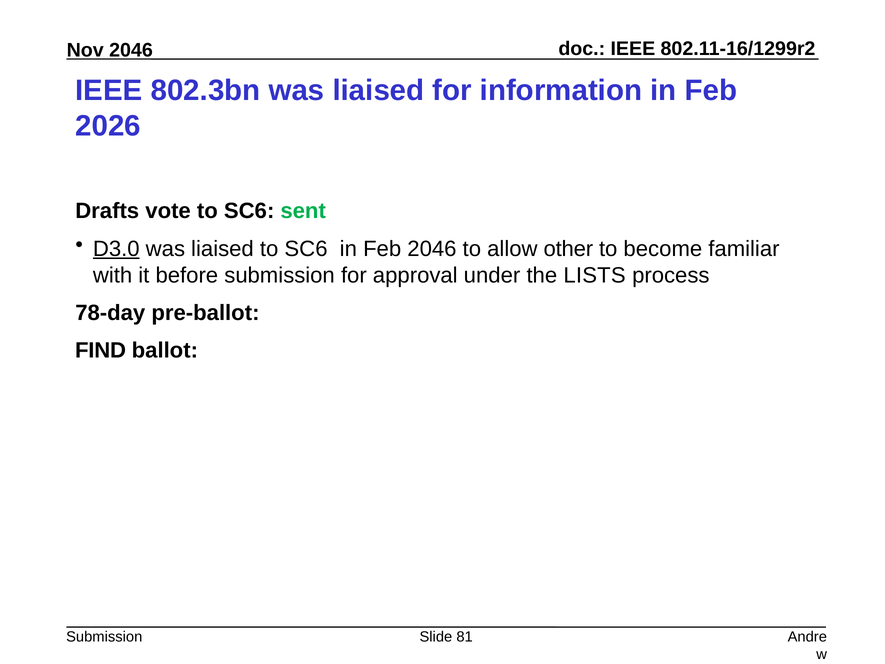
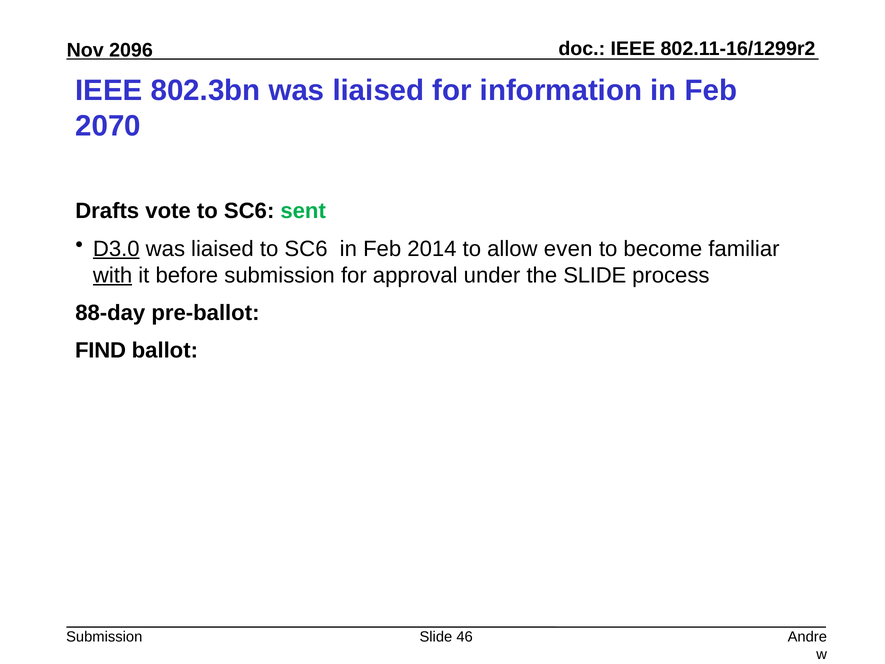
2046: 2046 -> 2096 (131, 50)
2026: 2026 -> 2070 (108, 126)
Feb 2046: 2046 -> 2014 (432, 249)
other: other -> even (568, 249)
with underline: none -> present (113, 275)
the LISTS: LISTS -> SLIDE (595, 275)
78-day: 78-day -> 88-day (110, 313)
81: 81 -> 46 (465, 637)
